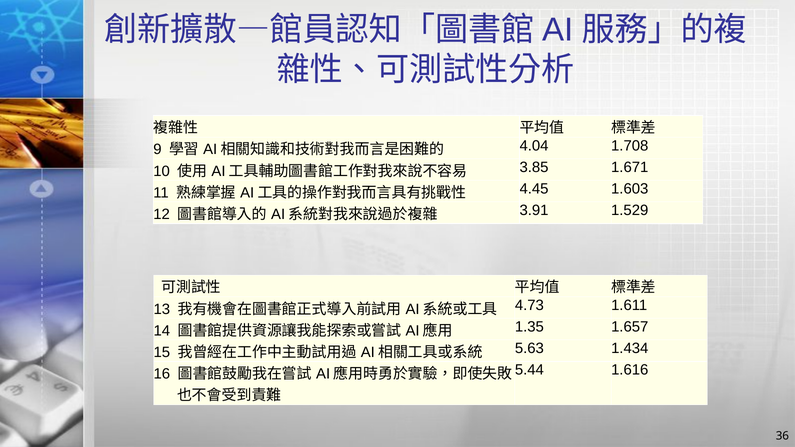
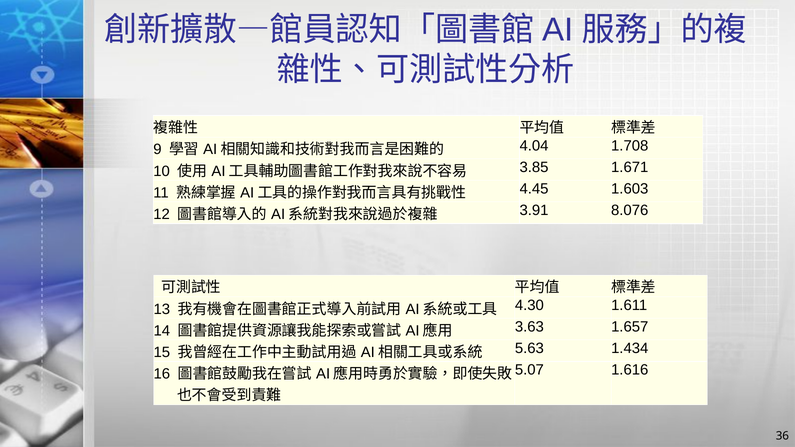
1.529: 1.529 -> 8.076 (630, 211)
4.73: 4.73 -> 4.30 (529, 305)
1.35: 1.35 -> 3.63 (529, 327)
5.44: 5.44 -> 5.07 (529, 370)
